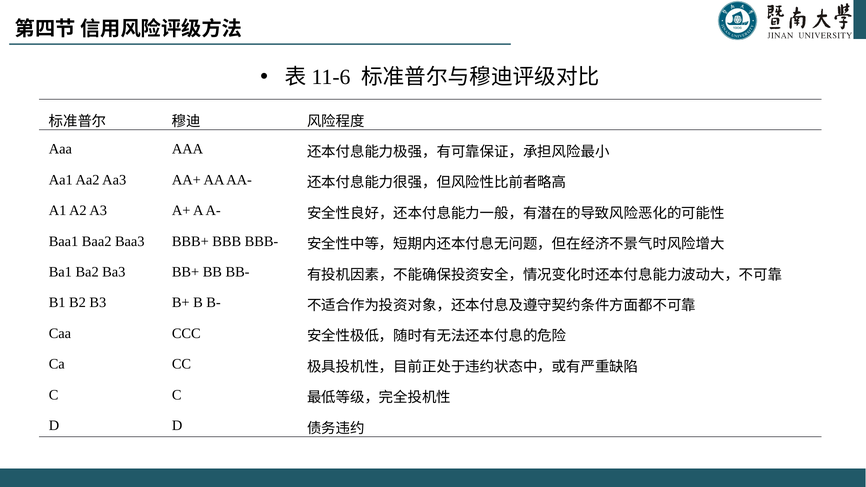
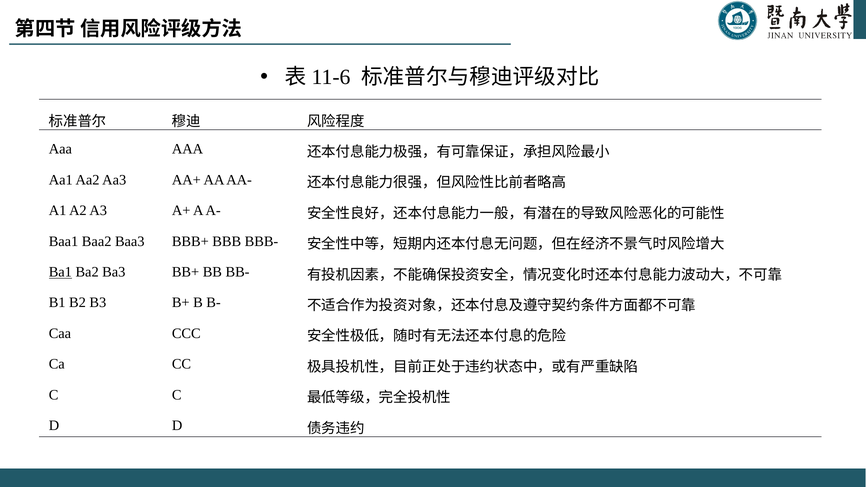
Ba1 underline: none -> present (60, 272)
